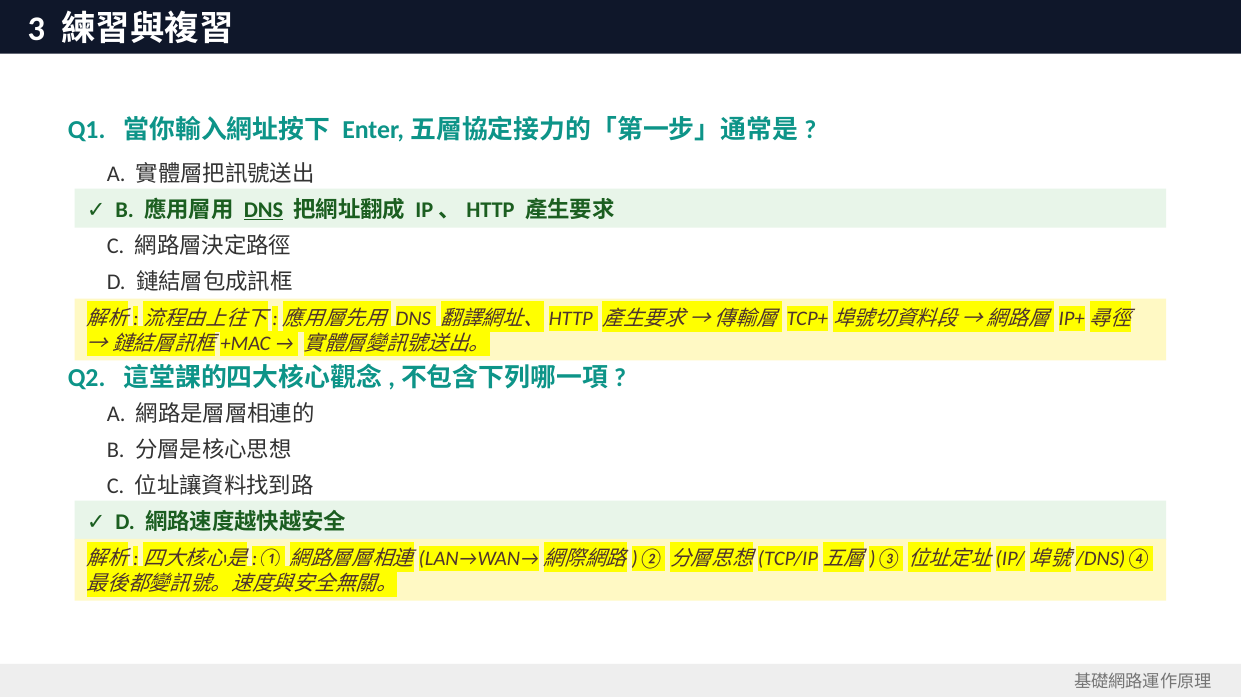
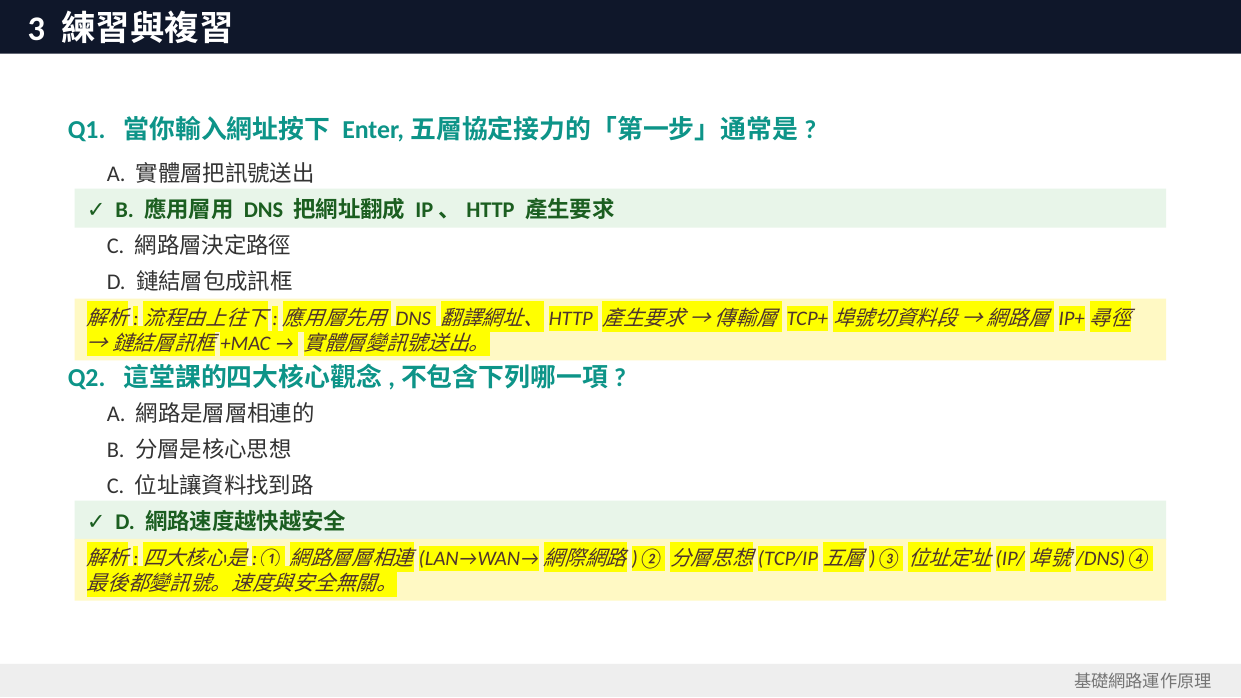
DNS underline: present -> none (263, 210)
